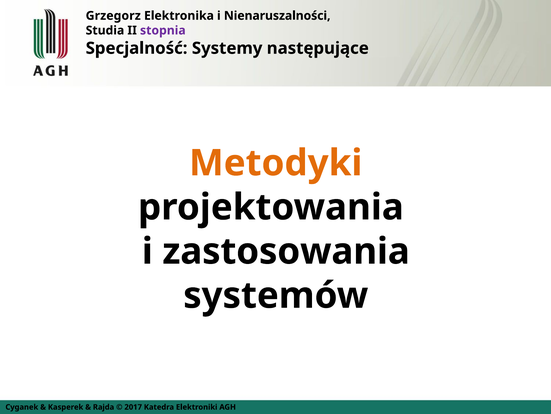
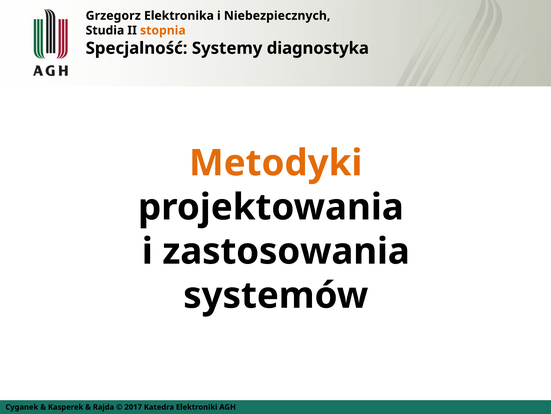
Nienaruszalności: Nienaruszalności -> Niebezpiecznych (277, 16)
stopnia colour: purple -> orange (163, 30)
następujące: następujące -> diagnostyka (318, 48)
